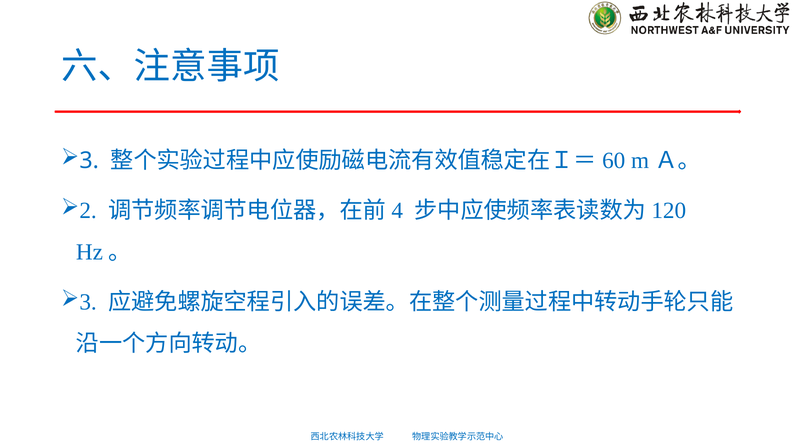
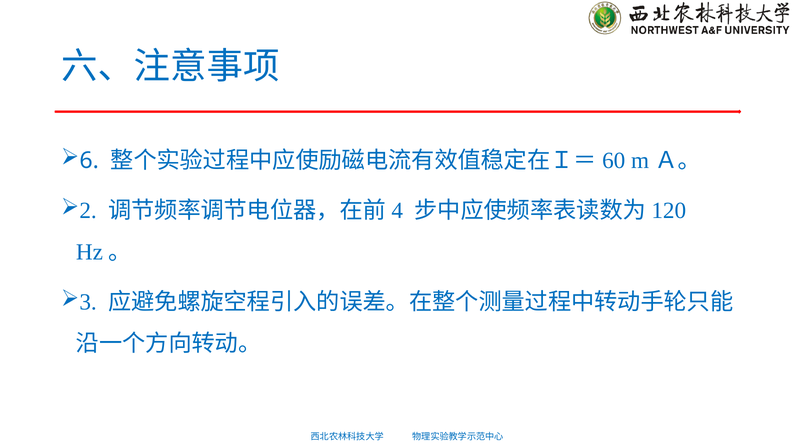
3: 3 -> 6 (89, 161)
